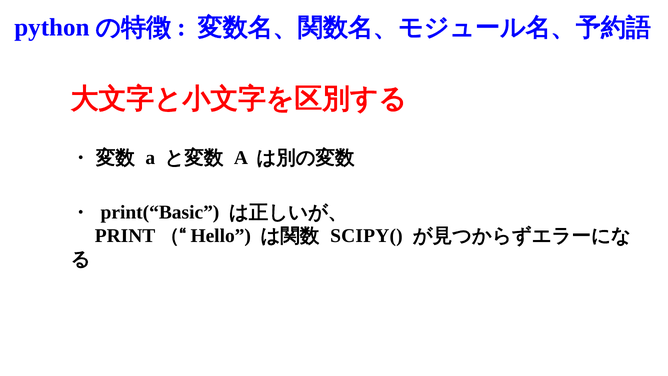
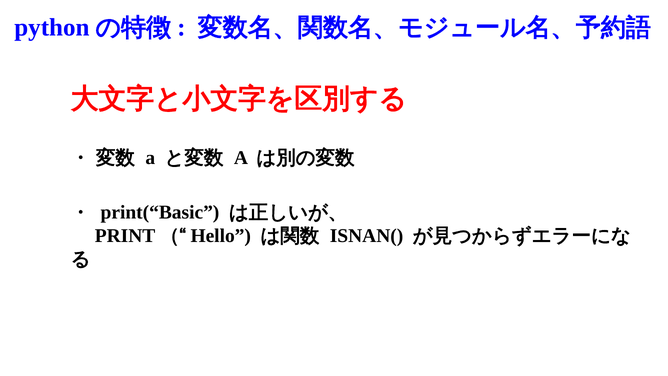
SCIPY(: SCIPY( -> ISNAN( (367, 236)
